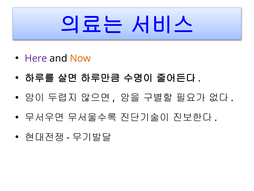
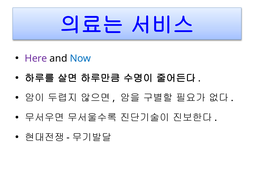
Now colour: orange -> blue (80, 58)
